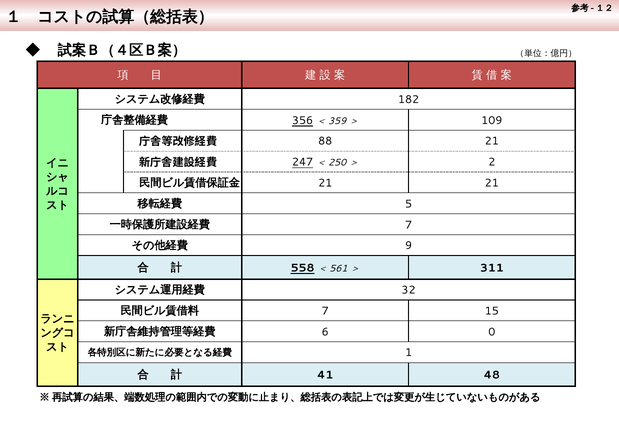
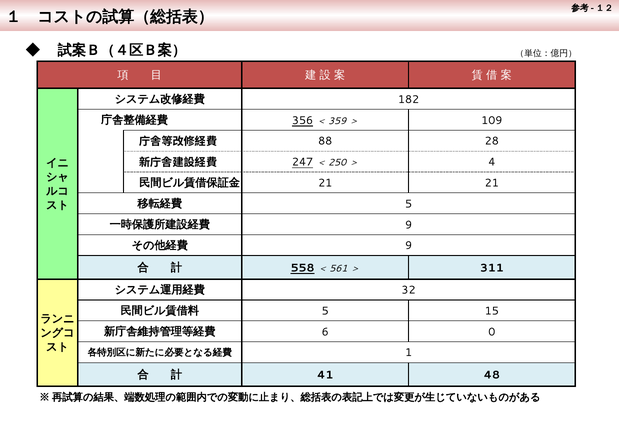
88 21: 21 -> 28 (492, 141)
2: 2 -> 4 (492, 162)
7: 7 -> 9 (409, 225)
7: 7 -> 5 (325, 311)
